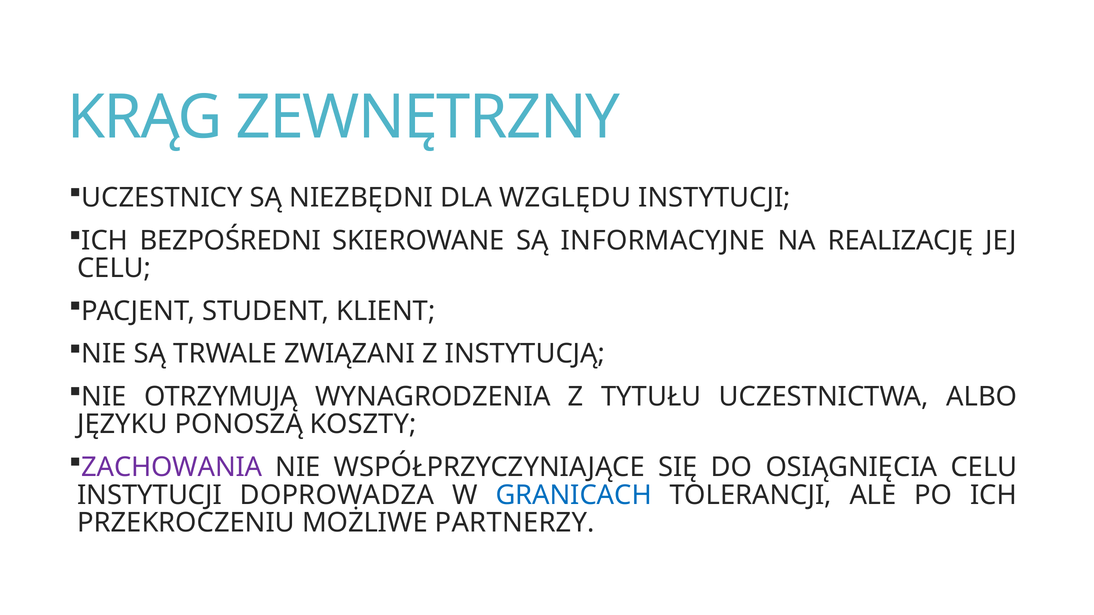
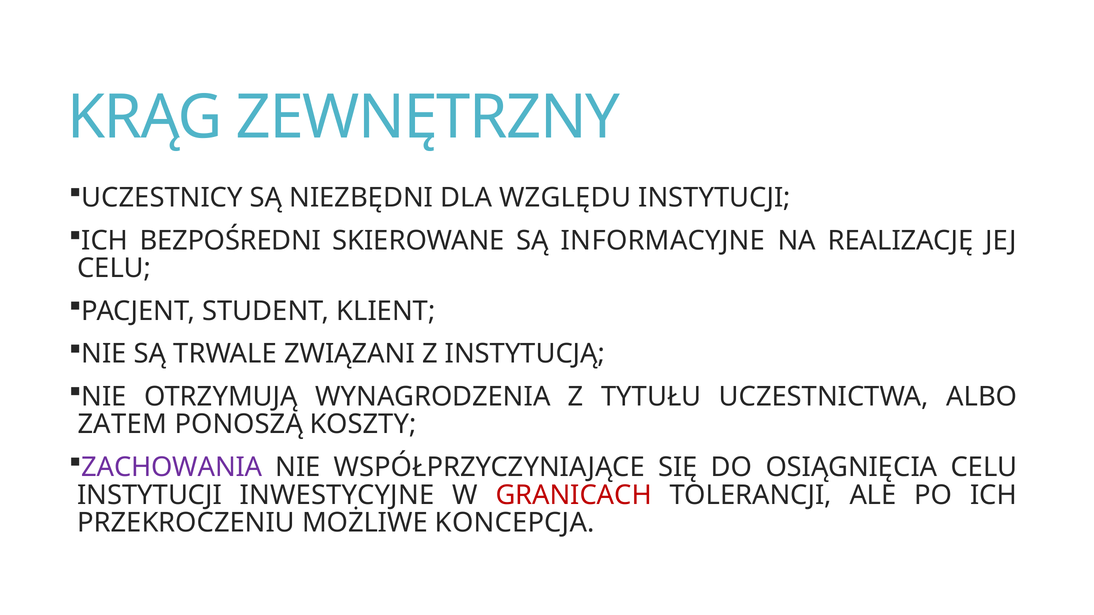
JĘZYKU: JĘZYKU -> ZATEM (122, 425)
DOPROWADZA: DOPROWADZA -> INWESTYCYJNE (337, 495)
GRANICACH colour: blue -> red (574, 495)
PARTNERZY: PARTNERZY -> KONCEPCJA (515, 523)
